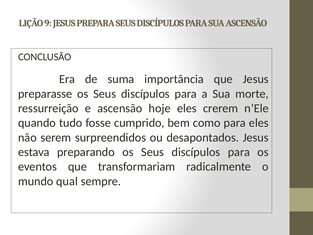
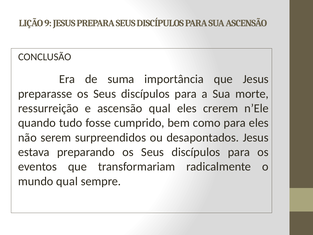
ascensão hoje: hoje -> qual (160, 108)
